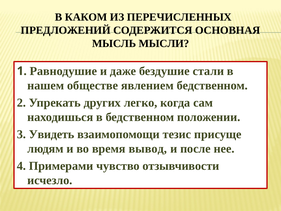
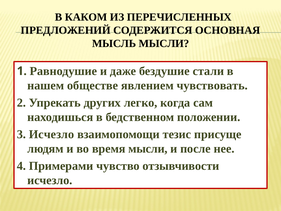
явлением бедственном: бедственном -> чувствовать (212, 85)
3 Увидеть: Увидеть -> Исчезло (51, 134)
время вывод: вывод -> мысли (148, 149)
